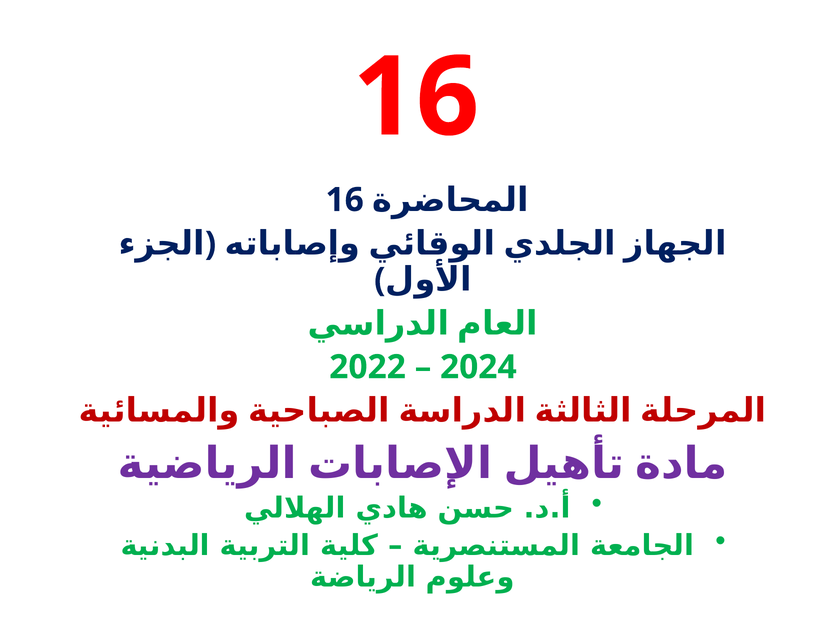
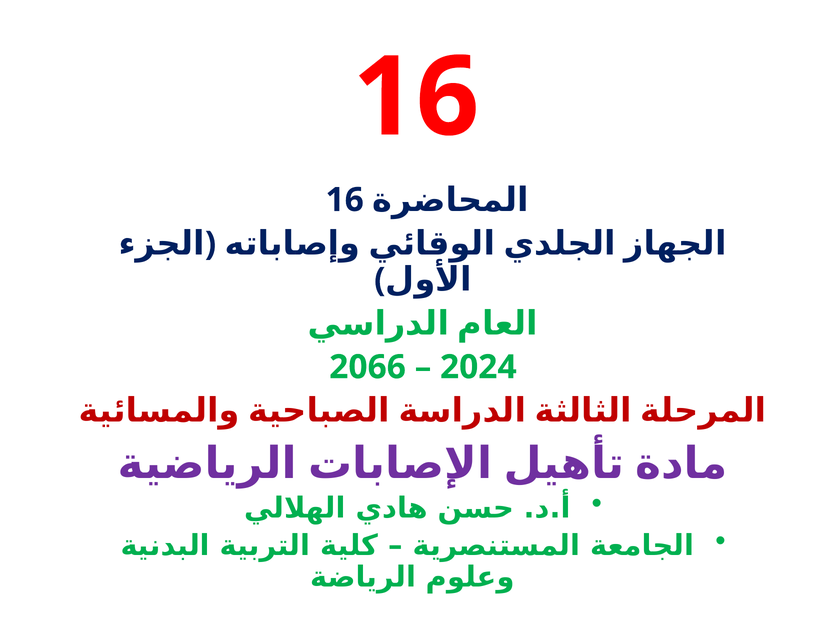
2022: 2022 -> 2066 (368, 367)
